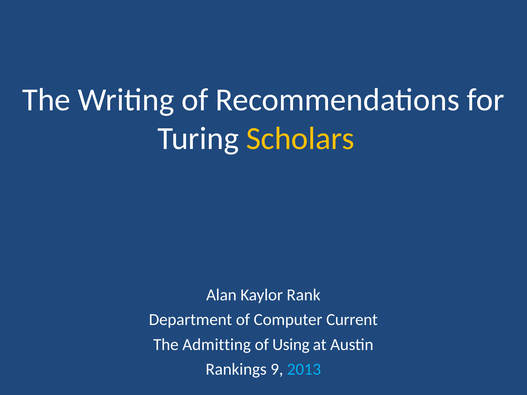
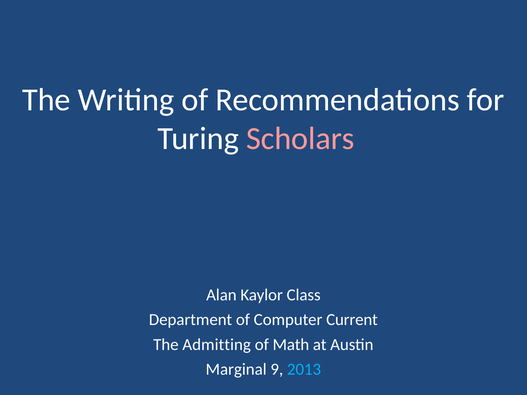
Scholars colour: yellow -> pink (300, 139)
Rank: Rank -> Class (304, 295)
Using: Using -> Math (291, 345)
Rankings: Rankings -> Marginal (236, 370)
